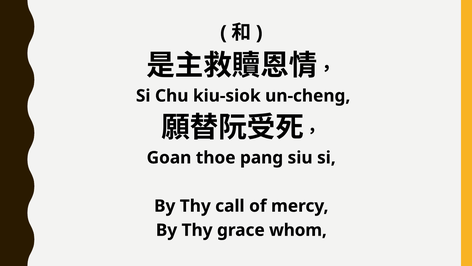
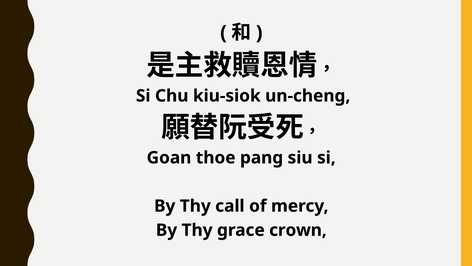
whom: whom -> crown (298, 230)
